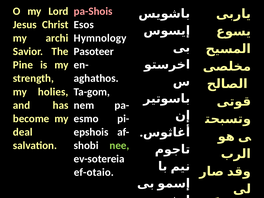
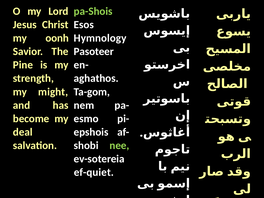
pa-Shois colour: pink -> light green (93, 11)
archi: archi -> oonh (57, 38)
holies: holies -> might (53, 92)
ef-otaio: ef-otaio -> ef-quiet (94, 172)
